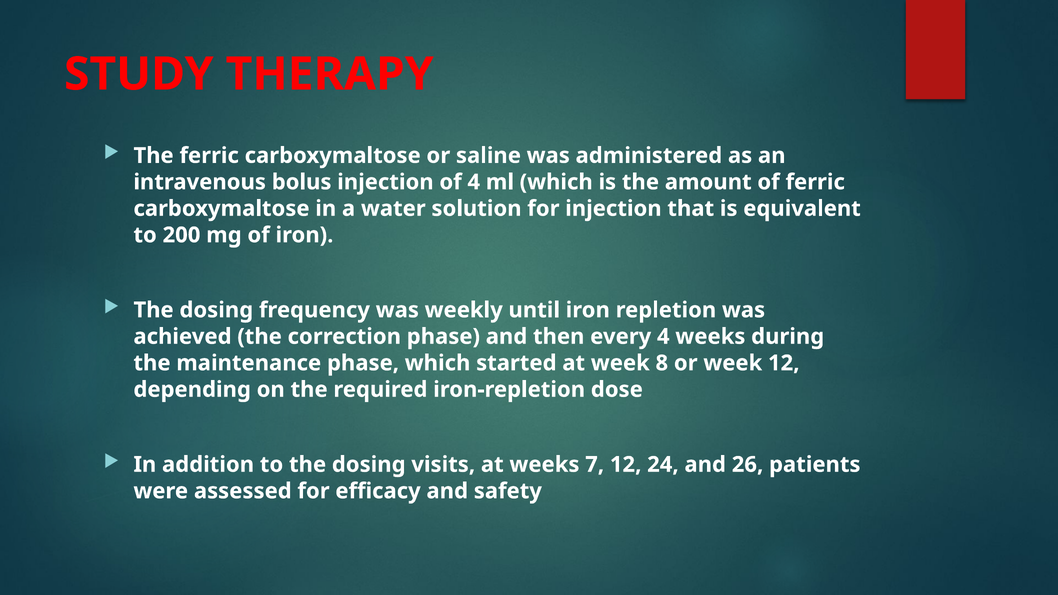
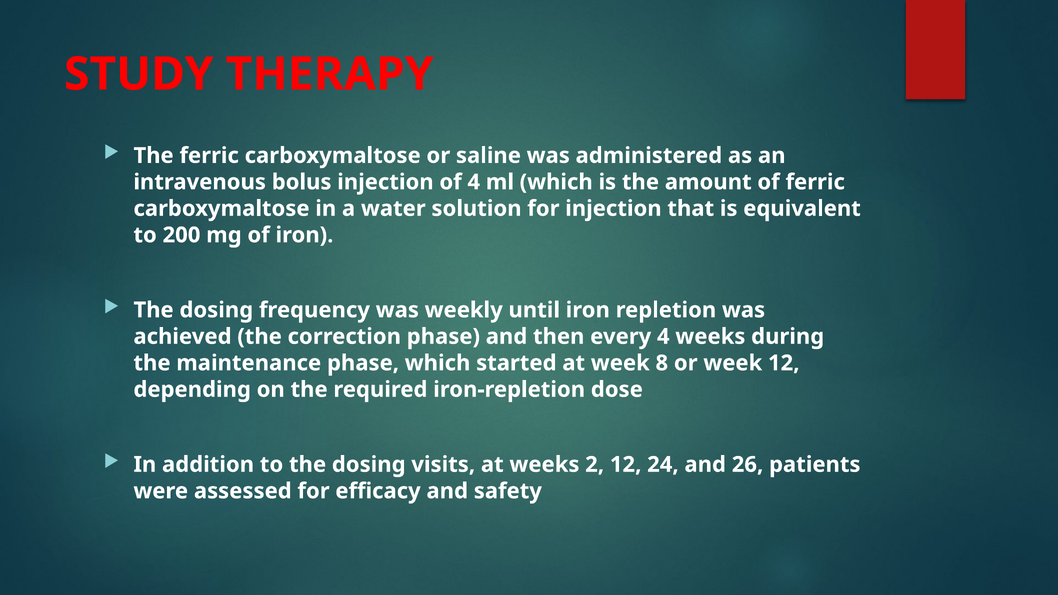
7: 7 -> 2 (595, 465)
